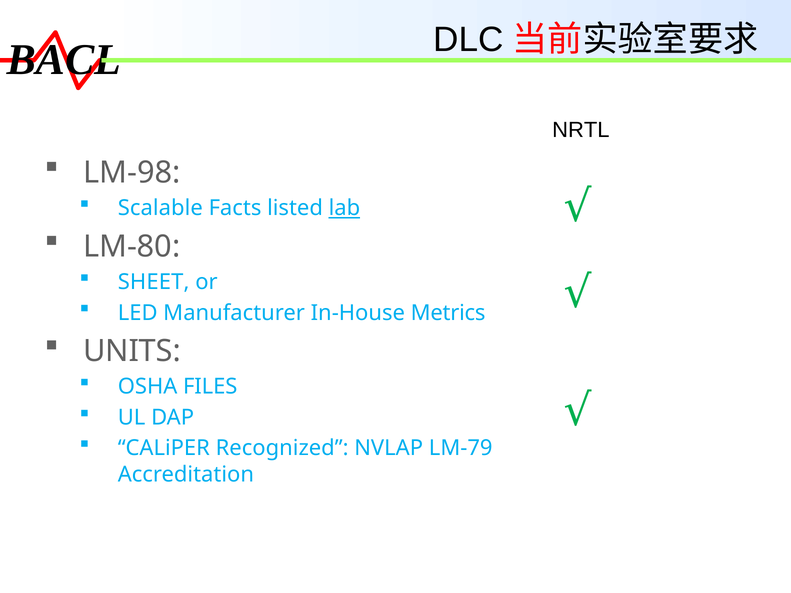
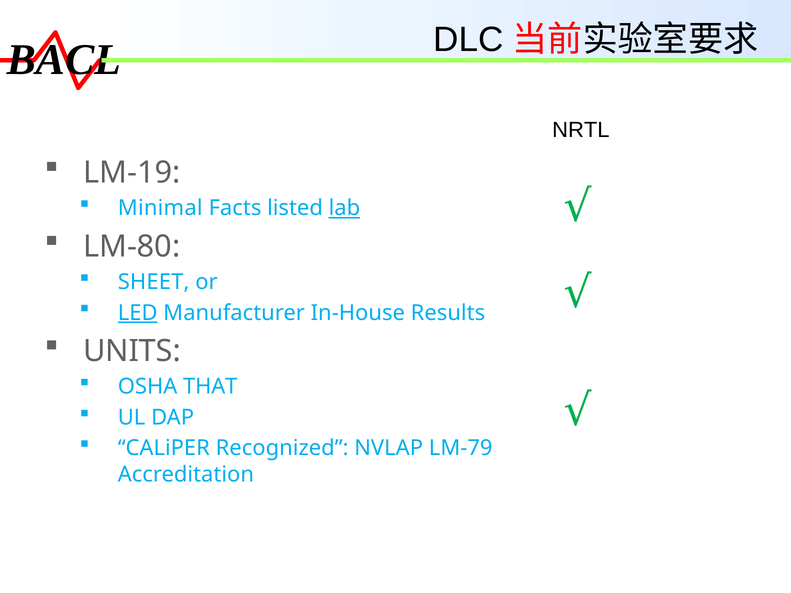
LM-98: LM-98 -> LM-19 (132, 173)
Scalable: Scalable -> Minimal (160, 208)
LED underline: none -> present (138, 313)
Metrics: Metrics -> Results (448, 313)
FILES: FILES -> THAT (210, 387)
